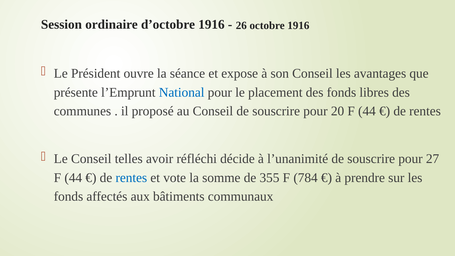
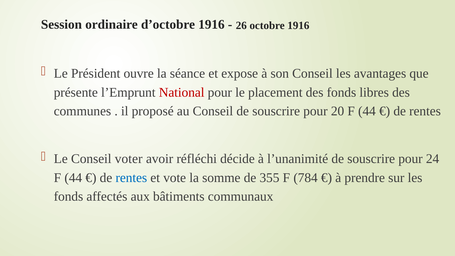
National colour: blue -> red (182, 92)
telles: telles -> voter (129, 159)
27: 27 -> 24 (433, 159)
